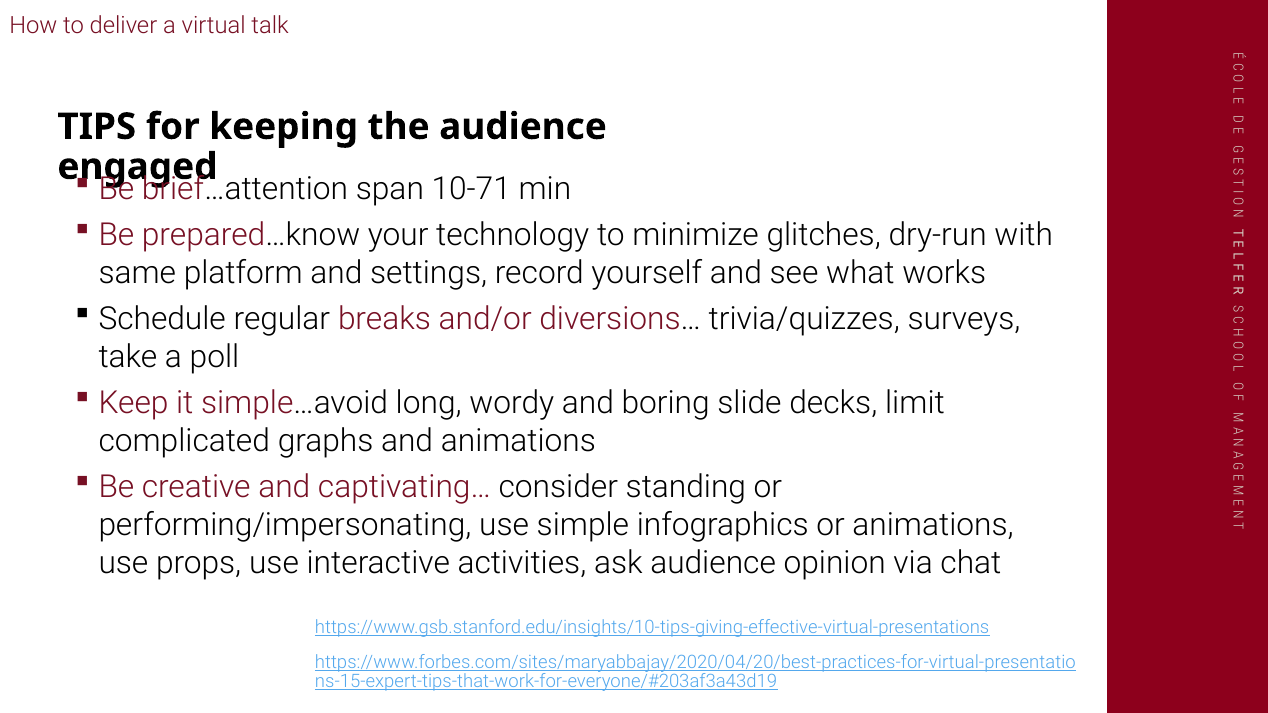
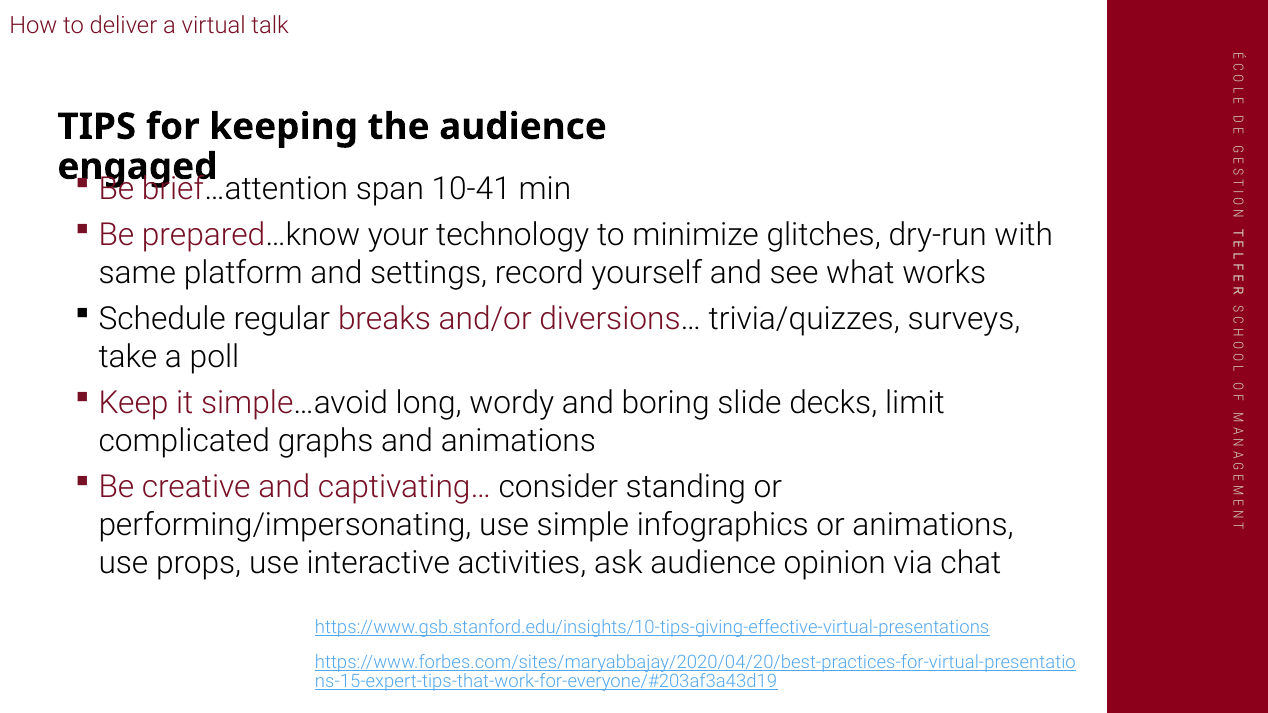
10-71: 10-71 -> 10-41 (471, 189)
